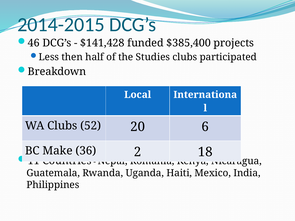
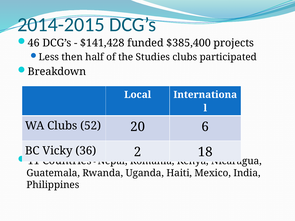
Make: Make -> Vicky (58, 151)
